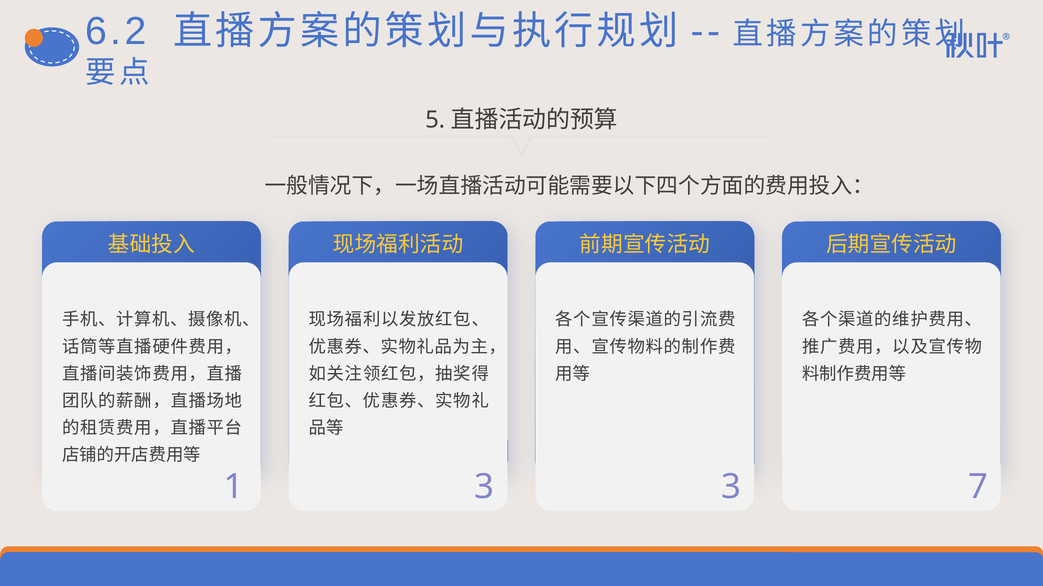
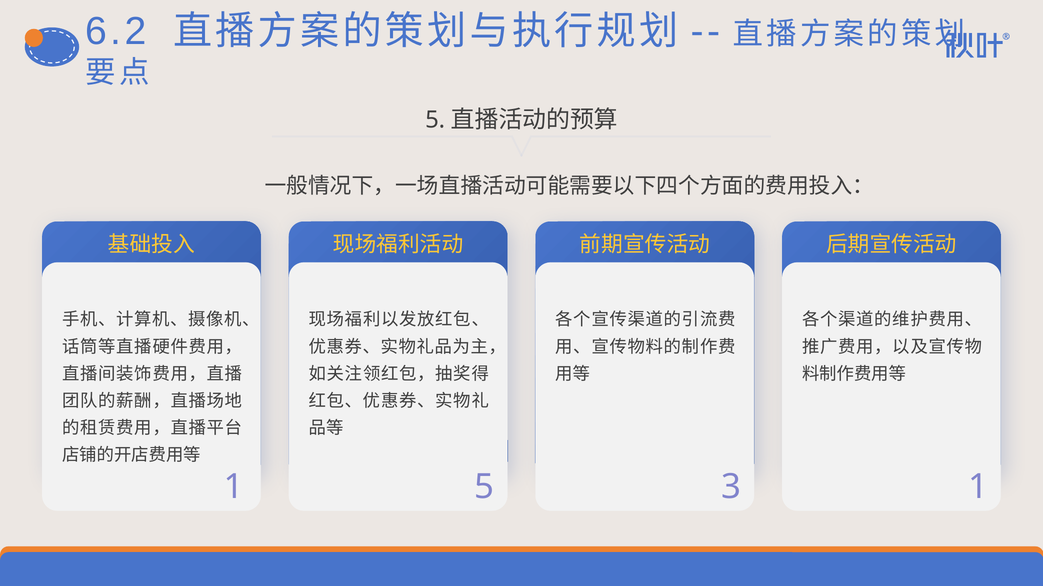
1 3: 3 -> 5 (484, 487)
3 7: 7 -> 1 (978, 487)
